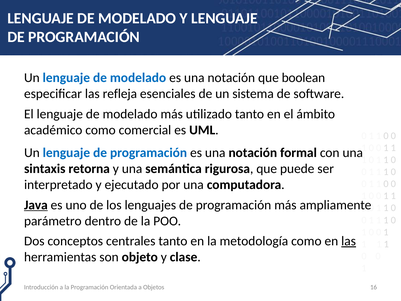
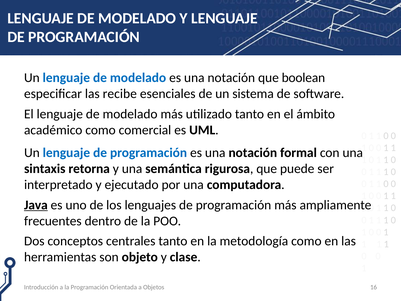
refleja: refleja -> recibe (120, 94)
parámetro: parámetro -> frecuentes (53, 221)
las underline: present -> none (349, 241)
